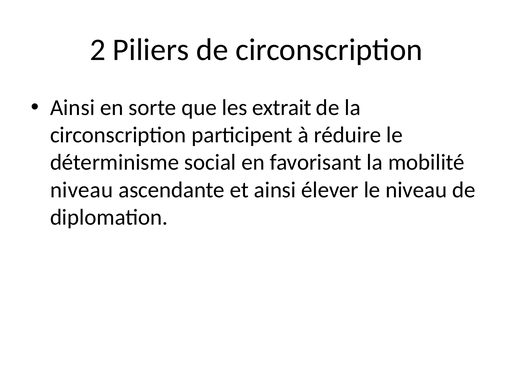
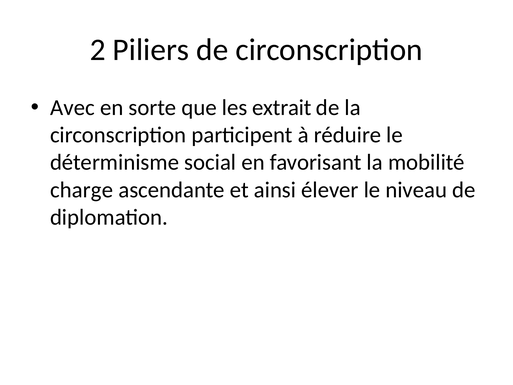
Ainsi: Ainsi -> Avec (72, 108)
niveau: niveau -> charge (82, 190)
